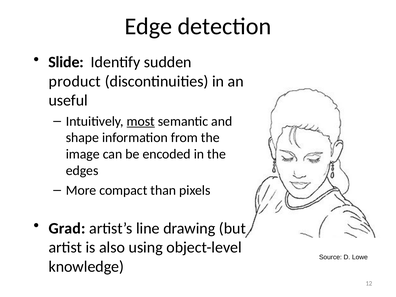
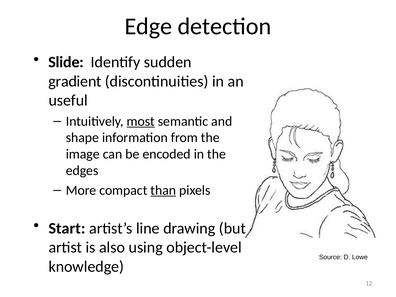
product: product -> gradient (75, 81)
than underline: none -> present (163, 190)
Grad: Grad -> Start (67, 228)
